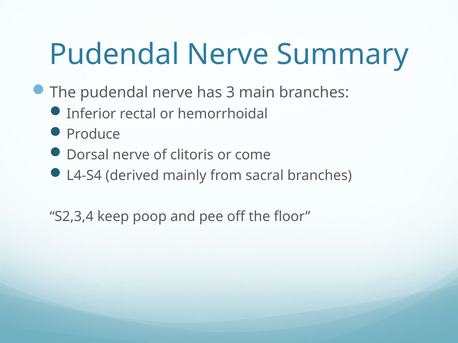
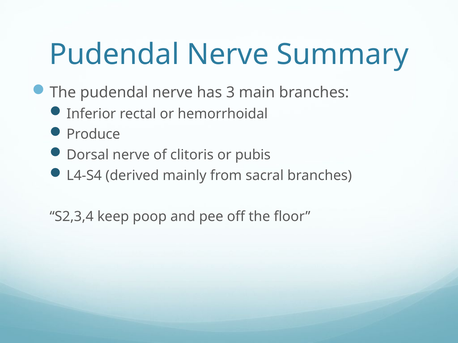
come: come -> pubis (253, 155)
